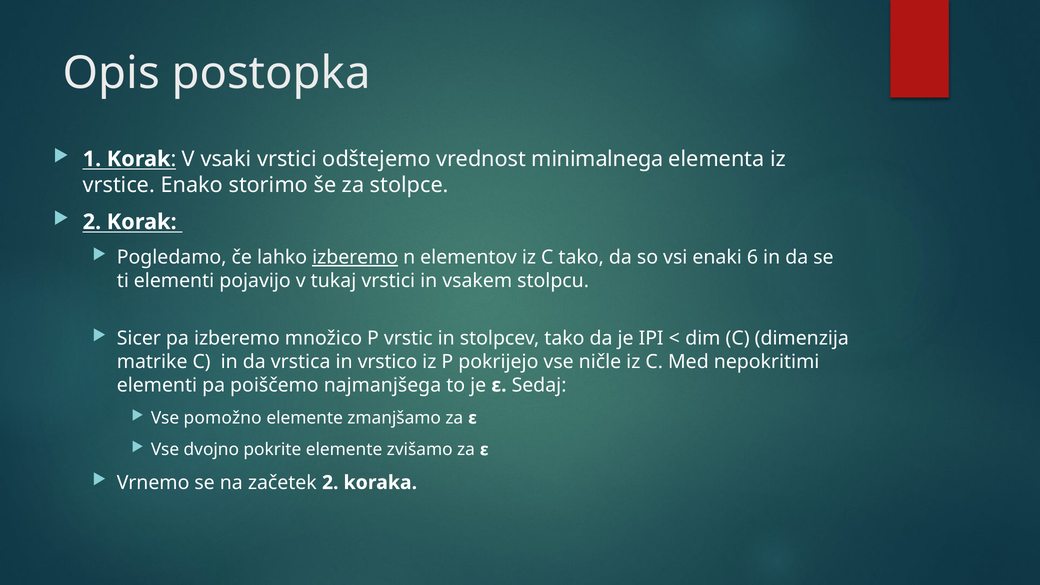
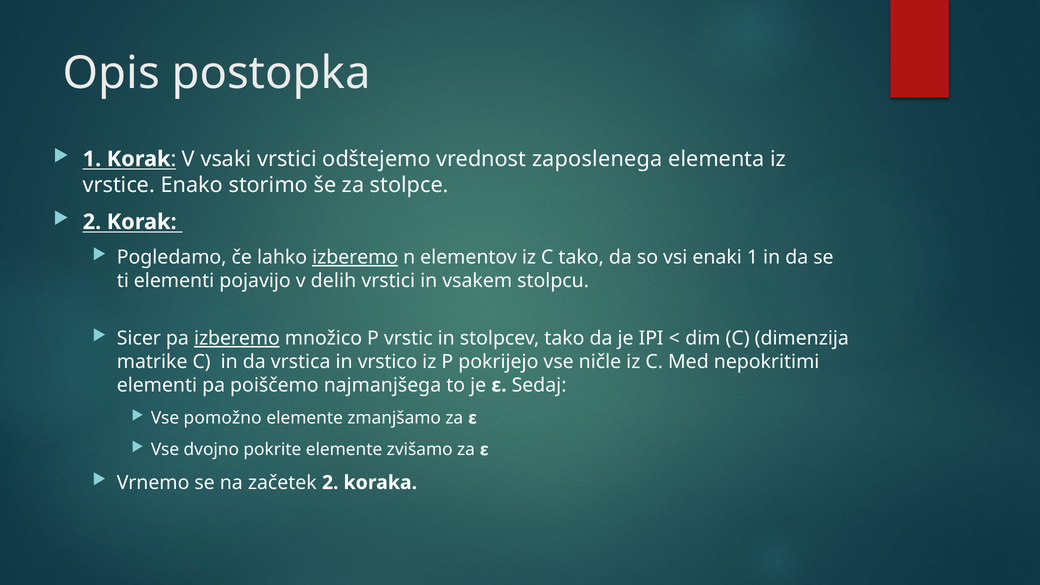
minimalnega: minimalnega -> zaposlenega (597, 159)
enaki 6: 6 -> 1 (752, 257)
tukaj: tukaj -> delih (333, 281)
izberemo underline: none -> present (237, 338)
